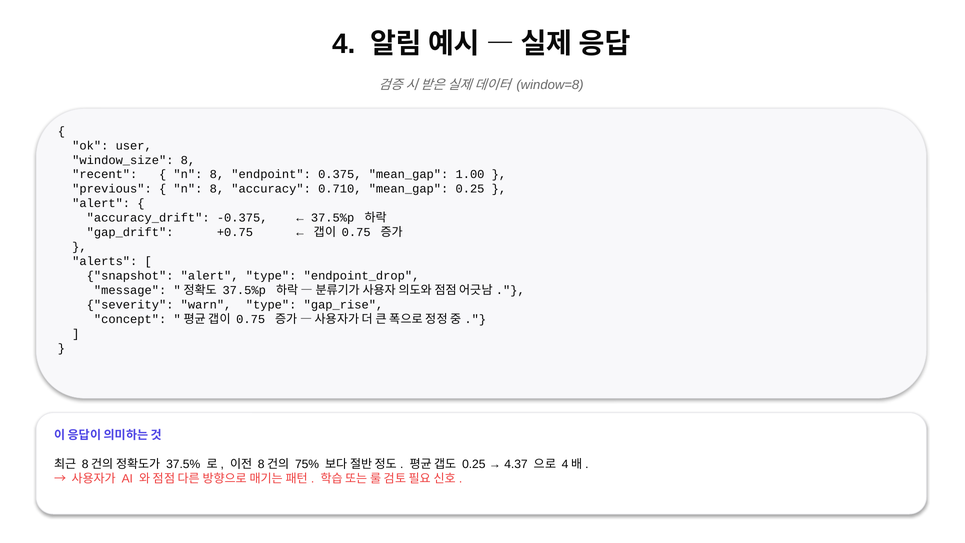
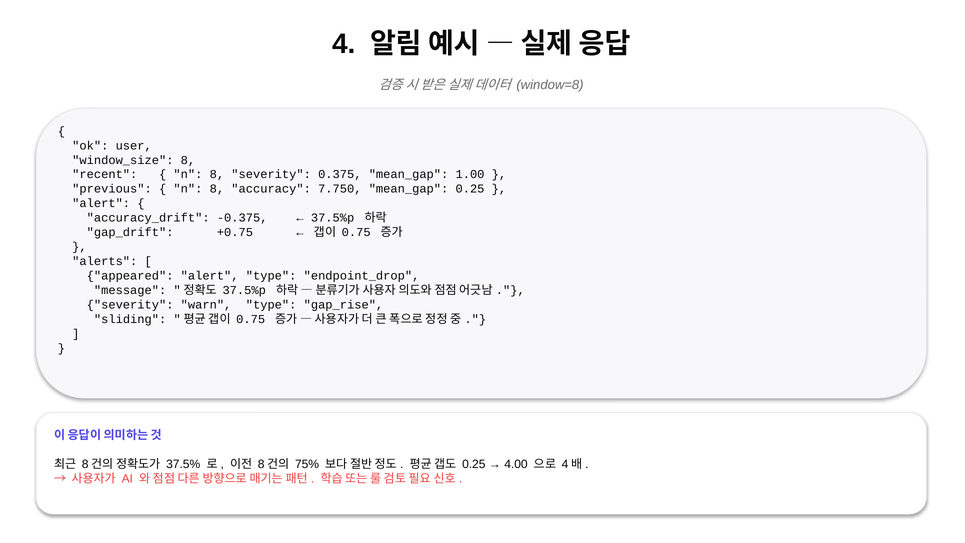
8 endpoint: endpoint -> severity (271, 174)
0.710: 0.710 -> 7.750 (340, 189)
snapshot: snapshot -> appeared (130, 276)
concept: concept -> sliding (130, 319)
4.37: 4.37 -> 4.00 (516, 464)
